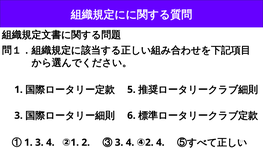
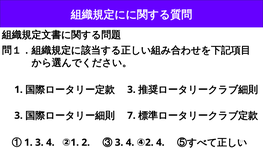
5: 5 -> 3 (131, 90)
6: 6 -> 7 (131, 115)
